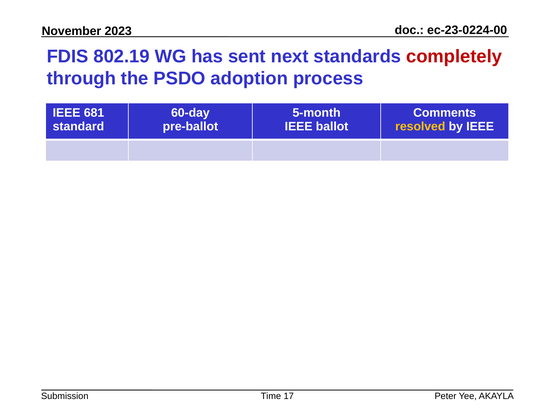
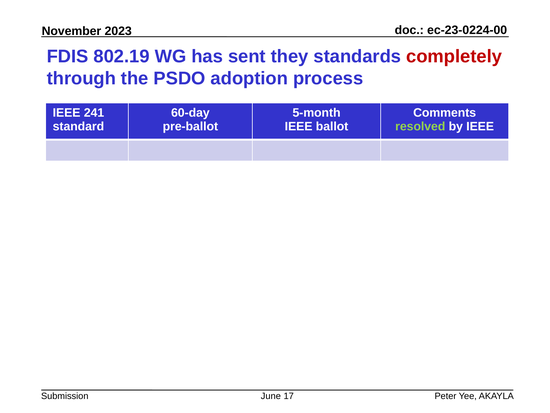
next: next -> they (290, 56)
681: 681 -> 241 (94, 113)
resolved colour: yellow -> light green (420, 126)
Time: Time -> June (271, 396)
